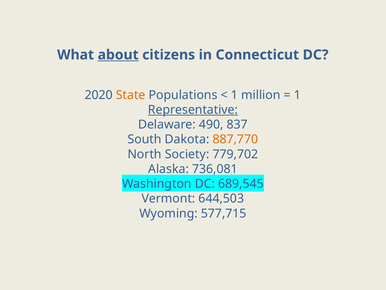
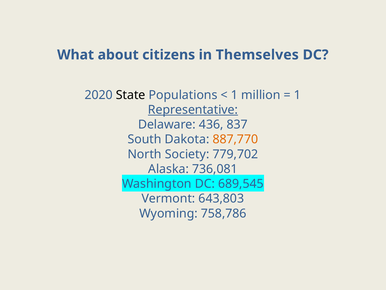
about underline: present -> none (118, 55)
Connecticut: Connecticut -> Themselves (257, 55)
State colour: orange -> black (131, 95)
490: 490 -> 436 (211, 124)
644,503: 644,503 -> 643,803 (221, 198)
577,715: 577,715 -> 758,786 (224, 213)
